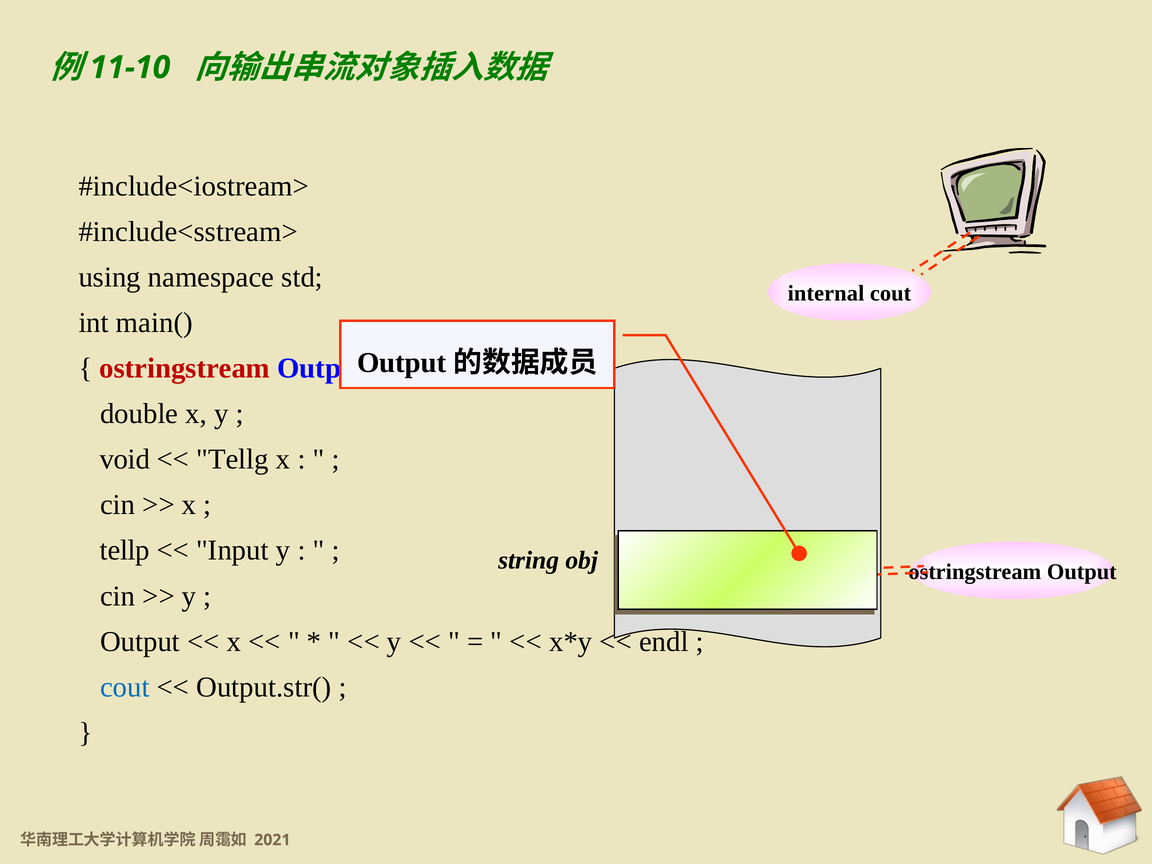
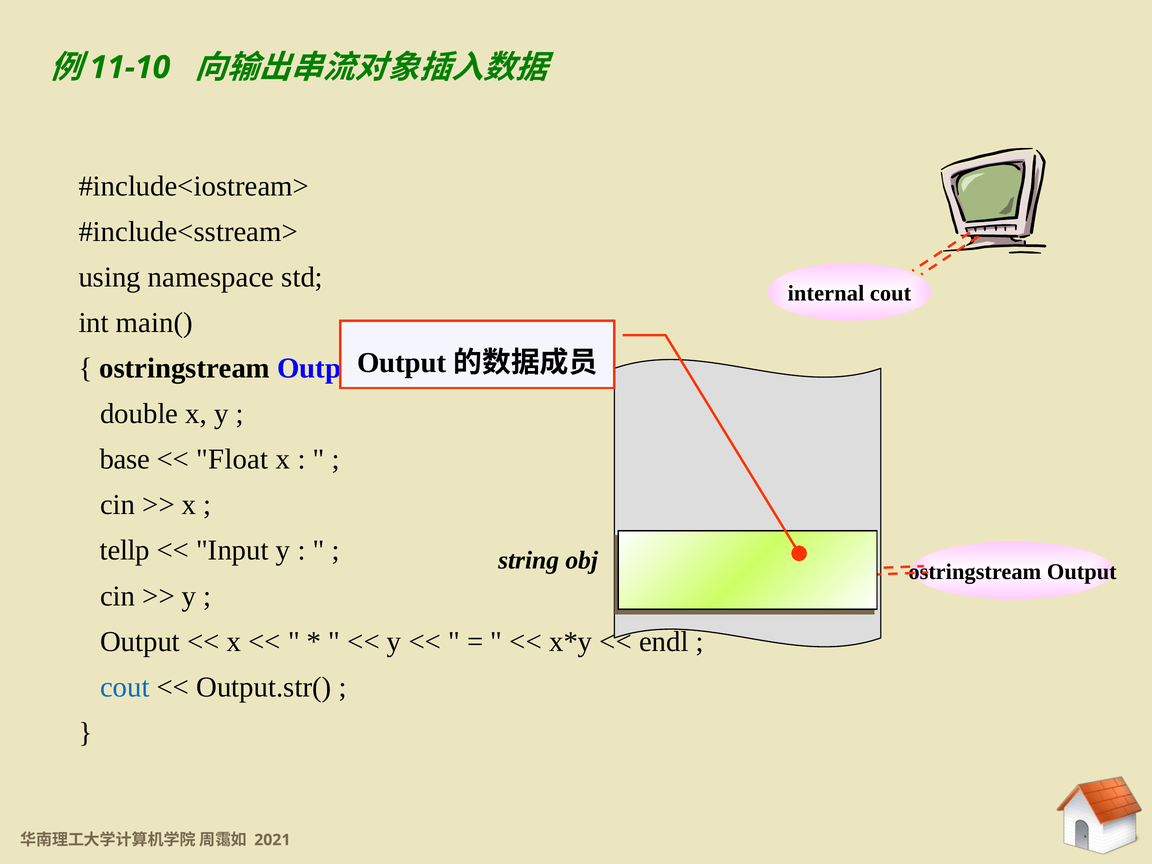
ostringstream colour: red -> black (185, 368)
void: void -> base (125, 459)
Tellg: Tellg -> Float (232, 459)
